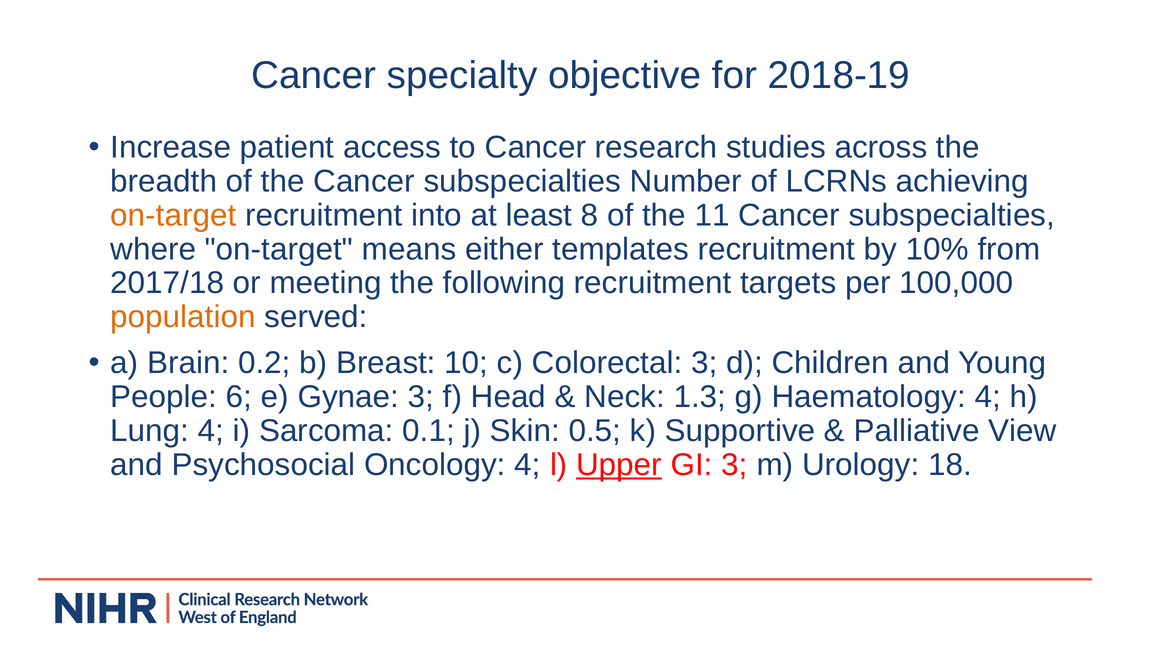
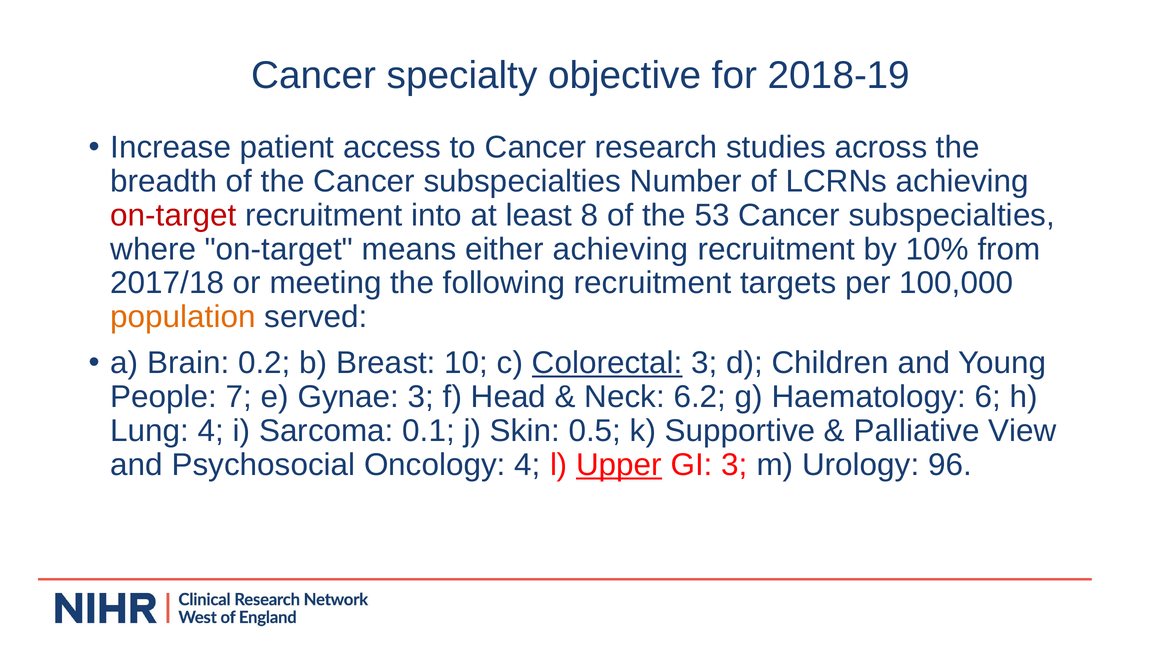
on-target colour: orange -> red (173, 215)
11: 11 -> 53 (712, 215)
either templates: templates -> achieving (621, 249)
Colorectal underline: none -> present (607, 363)
6: 6 -> 7 (239, 397)
1.3: 1.3 -> 6.2 (700, 397)
Haematology 4: 4 -> 6 (988, 397)
18: 18 -> 96 (950, 465)
